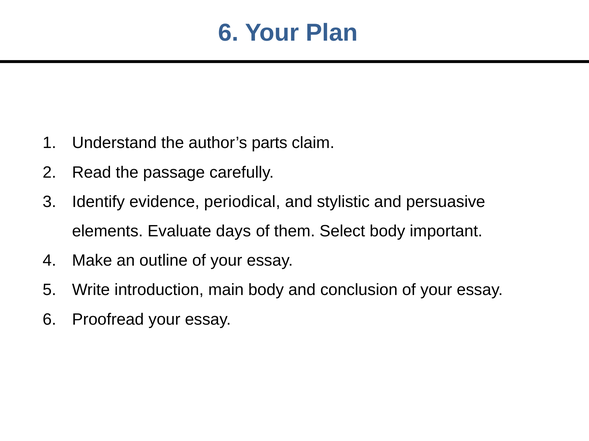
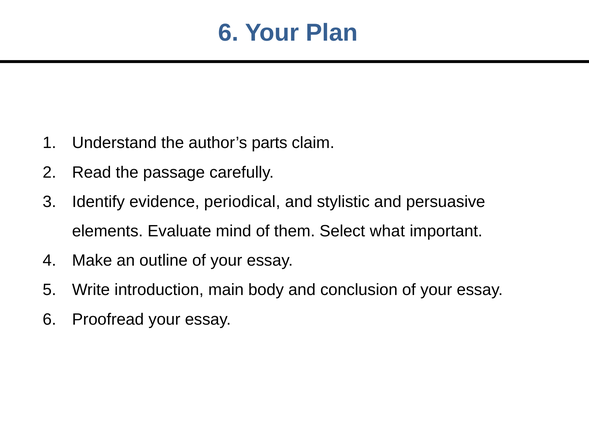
days: days -> mind (234, 232)
Select body: body -> what (387, 232)
